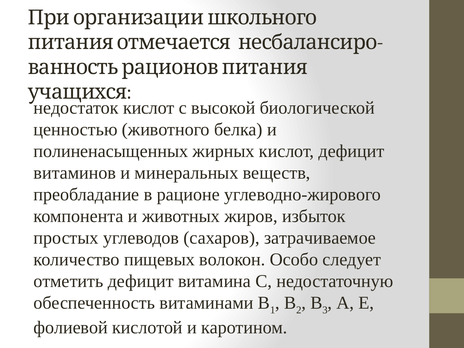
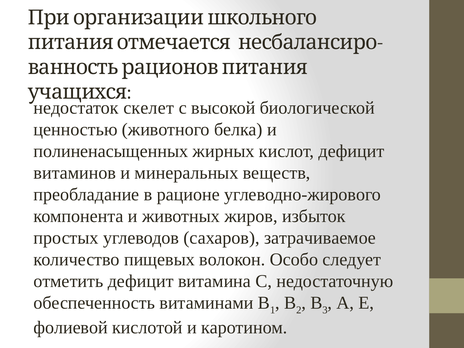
кислот: кислот -> скелет (149, 108)
